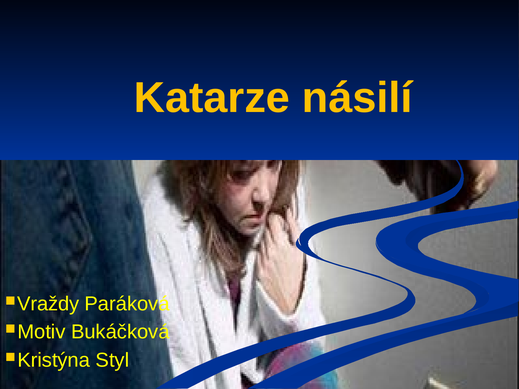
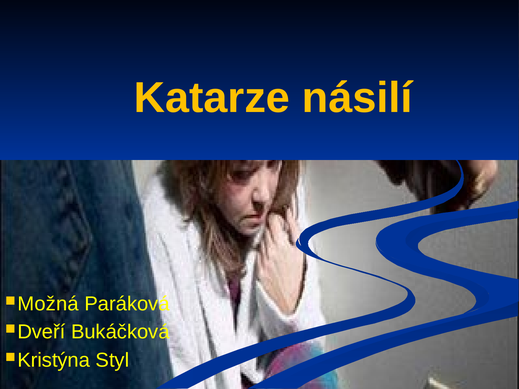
Vraždy: Vraždy -> Možná (48, 304)
Motiv: Motiv -> Dveří (41, 332)
